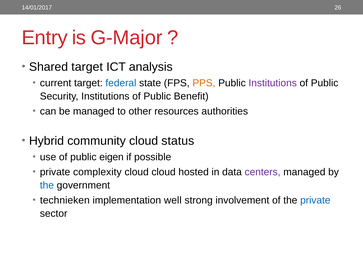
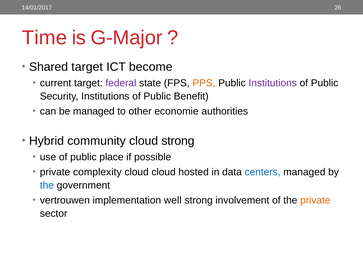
Entry: Entry -> Time (44, 38)
analysis: analysis -> become (151, 67)
federal colour: blue -> purple (121, 83)
resources: resources -> economie (176, 111)
cloud status: status -> strong (178, 141)
eigen: eigen -> place (111, 157)
centers colour: purple -> blue (263, 172)
technieken: technieken -> vertrouwen (65, 201)
private colour: blue -> orange (315, 201)
